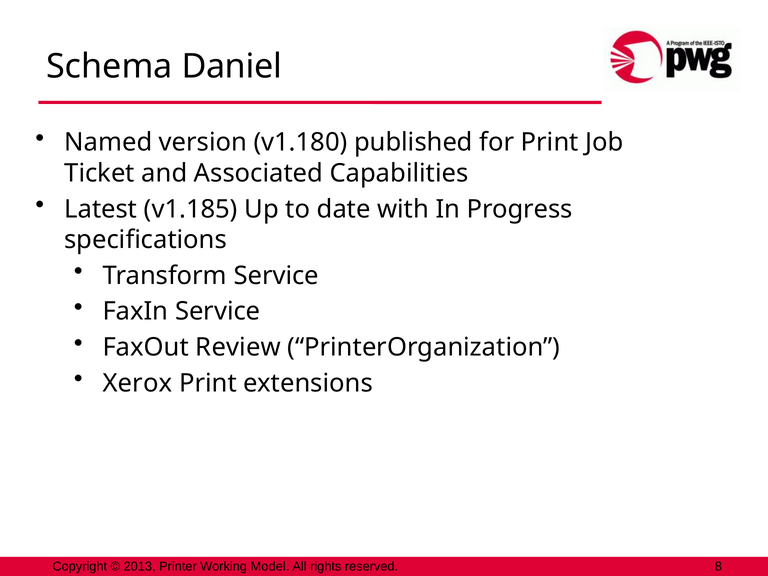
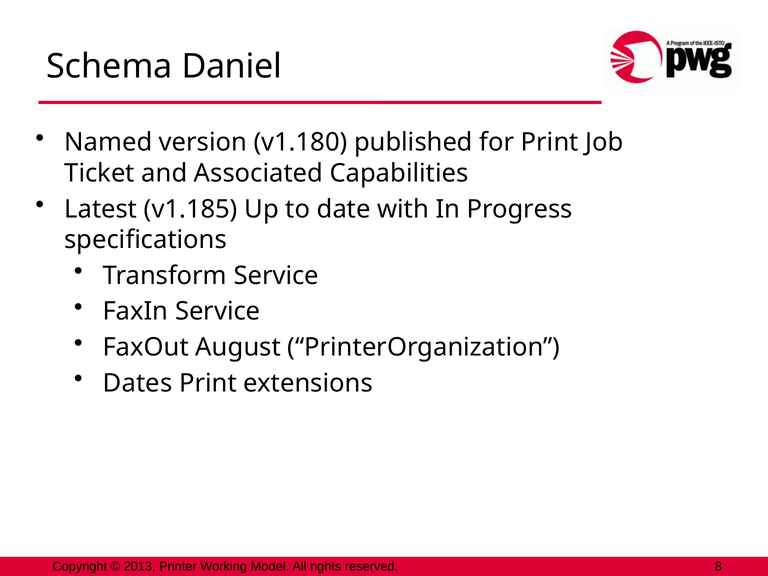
Review: Review -> August (238, 347)
Xerox: Xerox -> Dates (138, 383)
